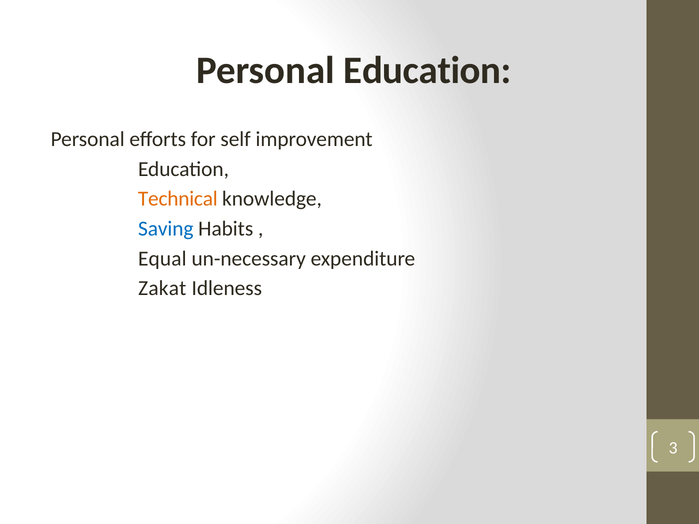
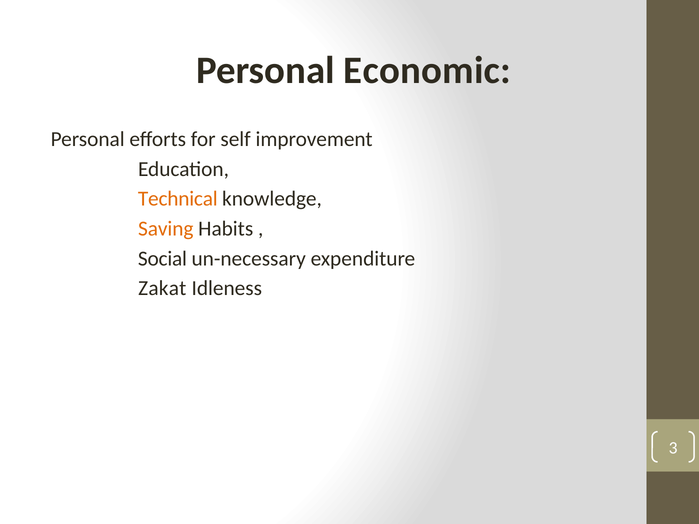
Personal Education: Education -> Economic (427, 70)
Saving colour: blue -> orange (166, 229)
Equal: Equal -> Social (162, 259)
